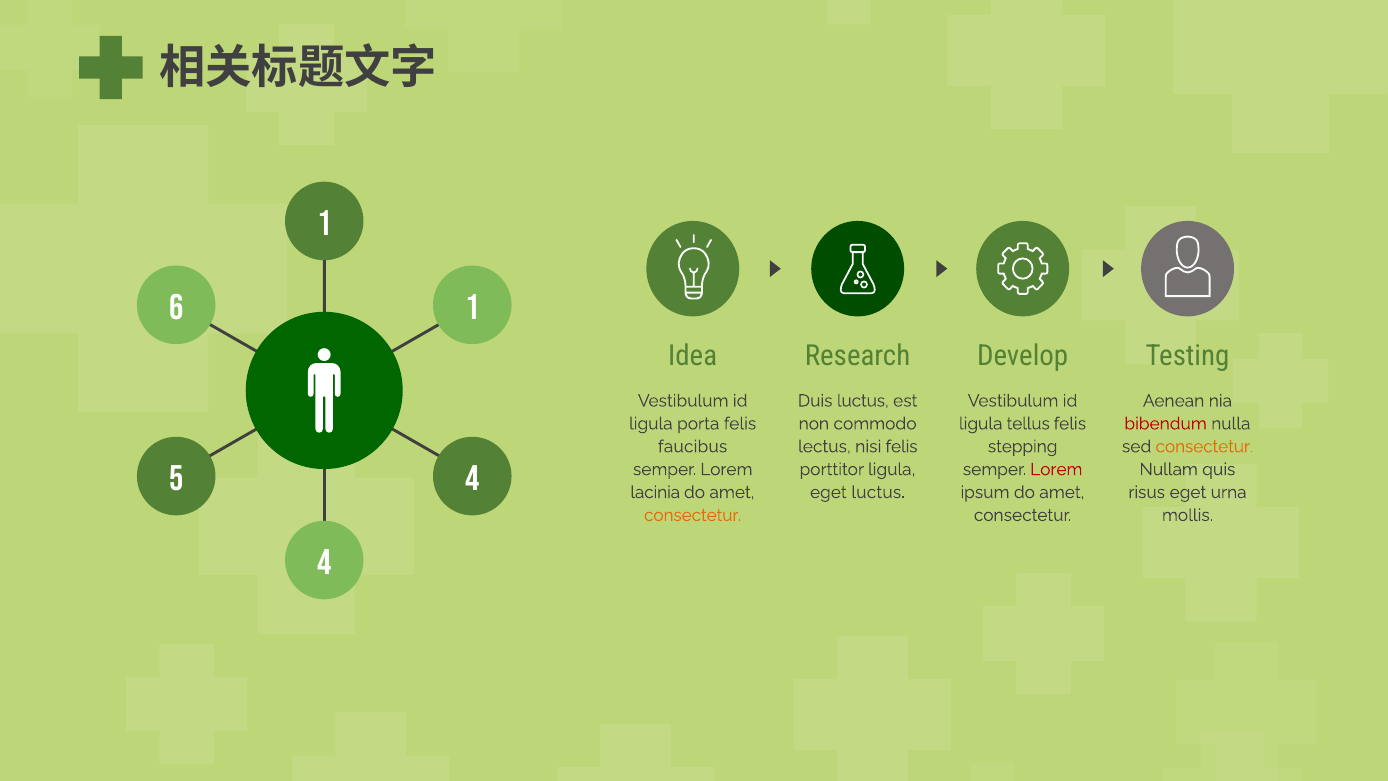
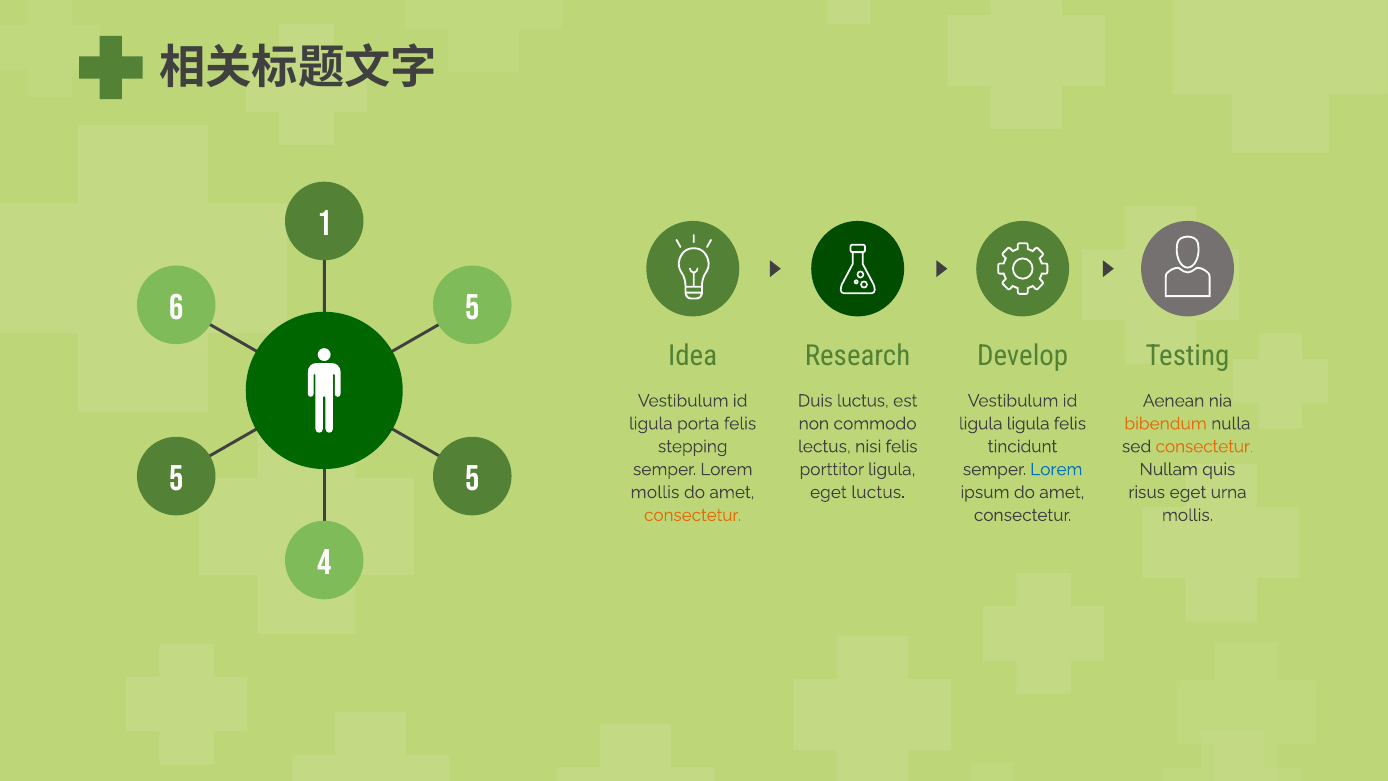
6 1: 1 -> 5 (472, 307)
ligula tellus: tellus -> ligula (1028, 424)
bibendum colour: red -> orange (1166, 424)
faucibus: faucibus -> stepping (693, 446)
stepping: stepping -> tincidunt (1023, 446)
Lorem colour: red -> blue (1056, 469)
5 4: 4 -> 5 (472, 478)
lacinia: lacinia -> mollis (655, 492)
